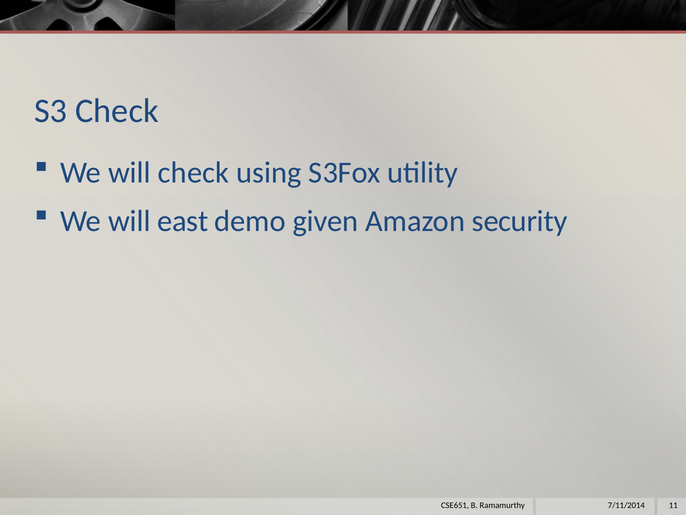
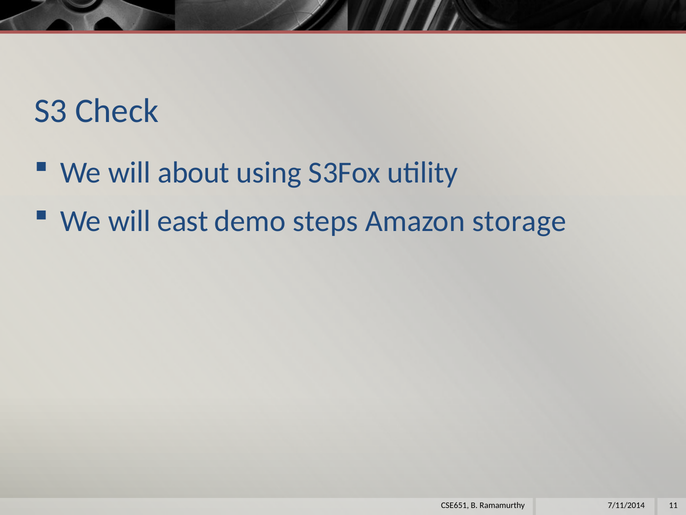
will check: check -> about (194, 173)
given: given -> steps (325, 221)
security: security -> storage (519, 221)
